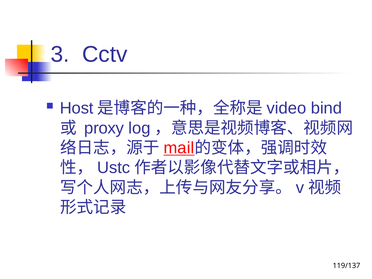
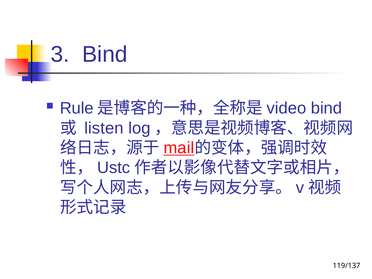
3 Cctv: Cctv -> Bind (105, 54)
Host: Host -> Rule (77, 108)
proxy: proxy -> listen (104, 128)
